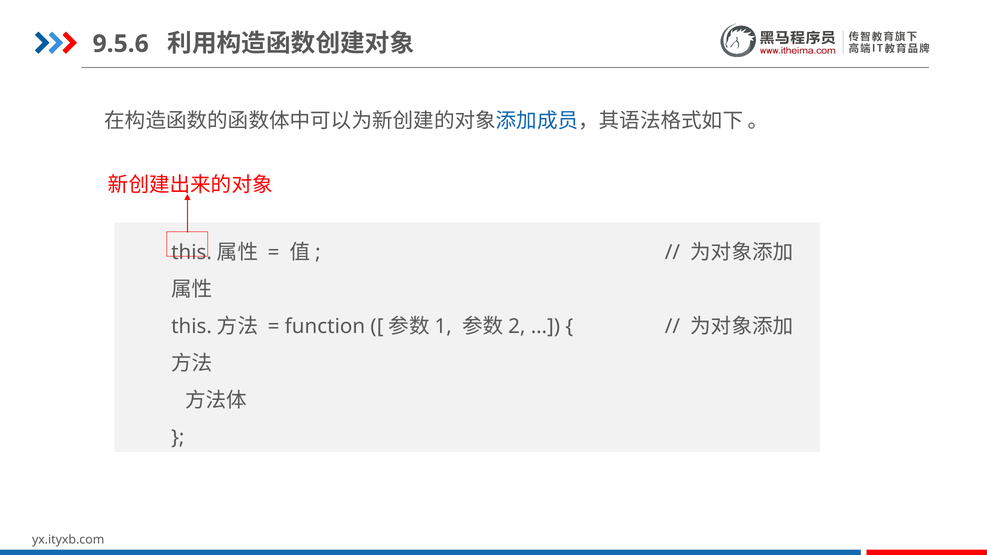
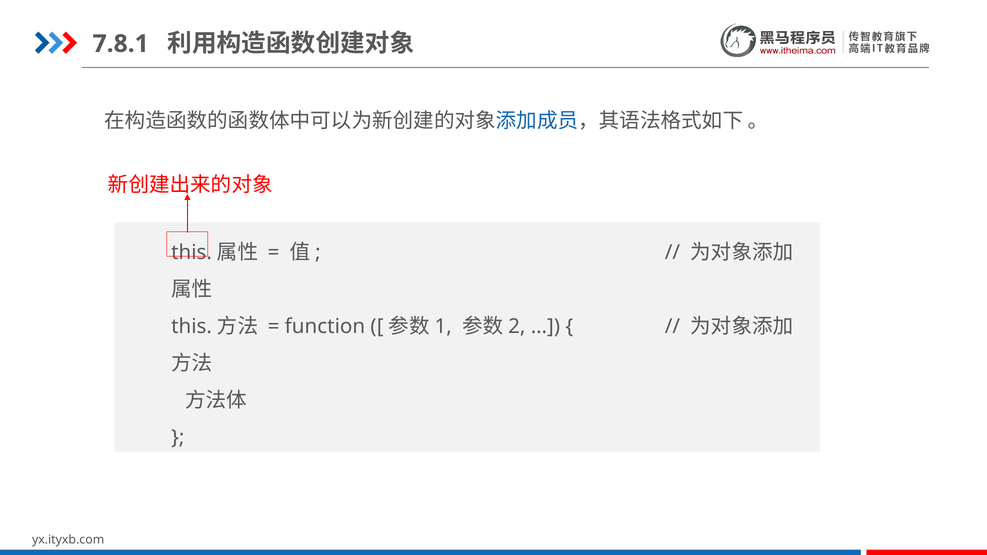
9.5.6: 9.5.6 -> 7.8.1 (121, 44)
